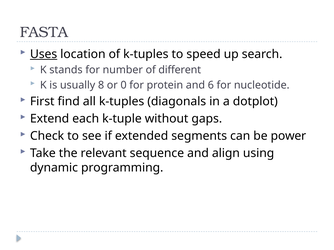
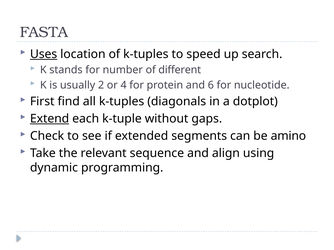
8: 8 -> 2 (101, 85)
0: 0 -> 4 (124, 85)
Extend underline: none -> present (50, 119)
power: power -> amino (288, 136)
